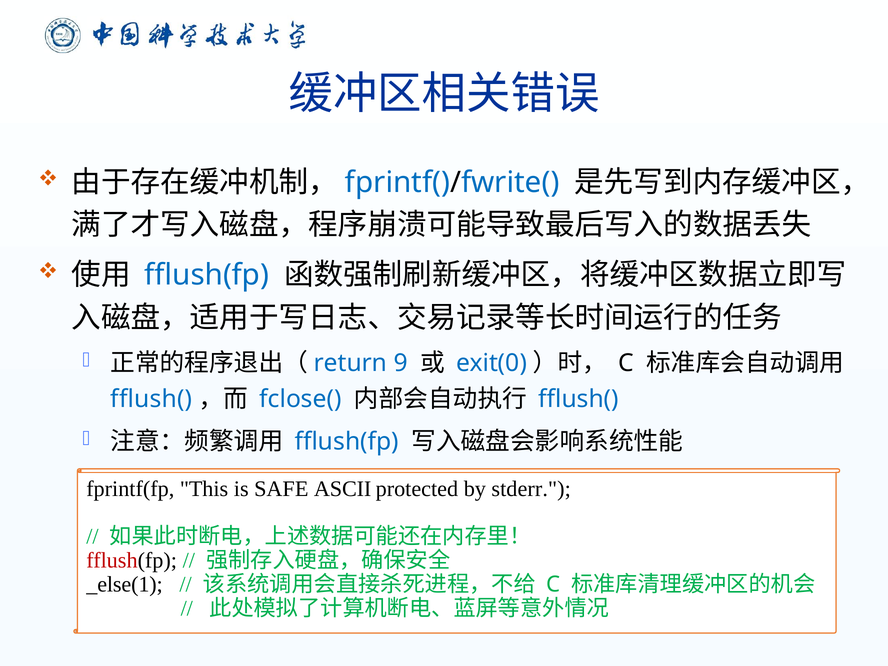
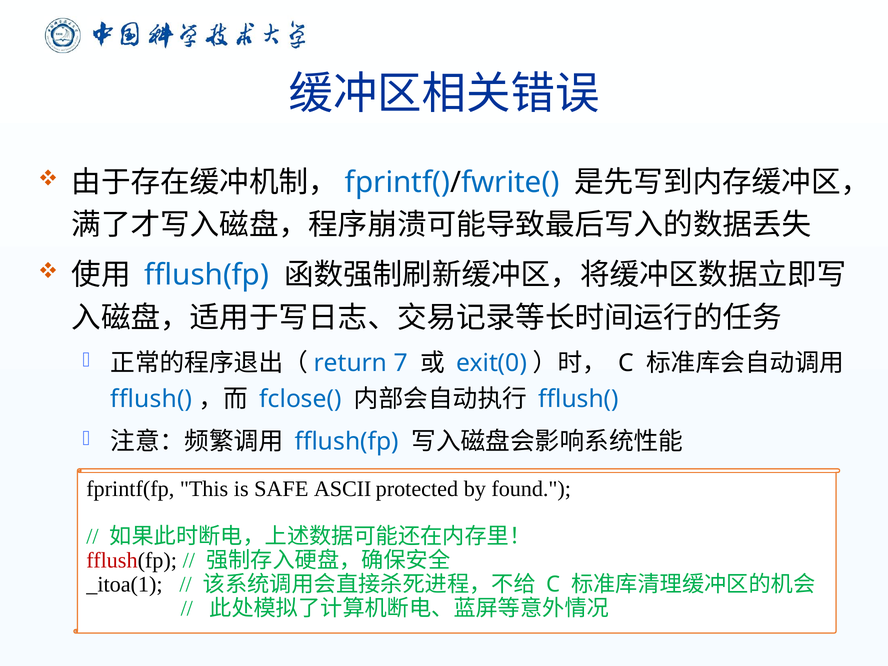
9: 9 -> 7 (401, 363)
stderr: stderr -> found (531, 489)
_else(1: _else(1 -> _itoa(1 (124, 585)
